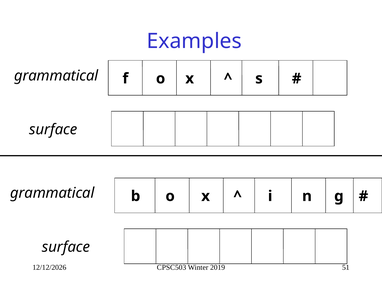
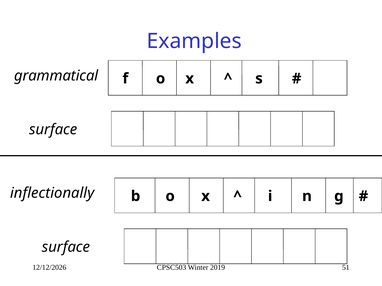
grammatical: grammatical -> inflectionally (52, 193)
